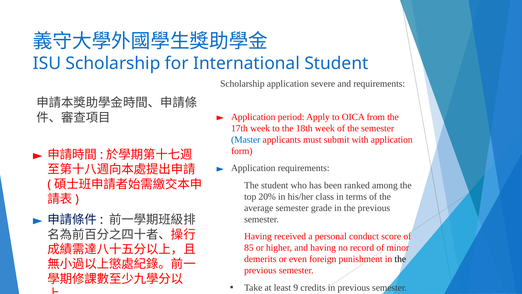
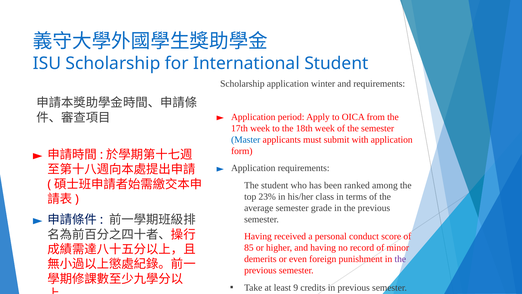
severe: severe -> winter (323, 84)
20%: 20% -> 23% (267, 196)
the colour: black -> purple (400, 259)
